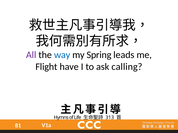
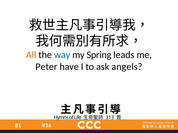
All colour: purple -> orange (31, 55)
Flight: Flight -> Peter (46, 67)
calling: calling -> angels (127, 67)
